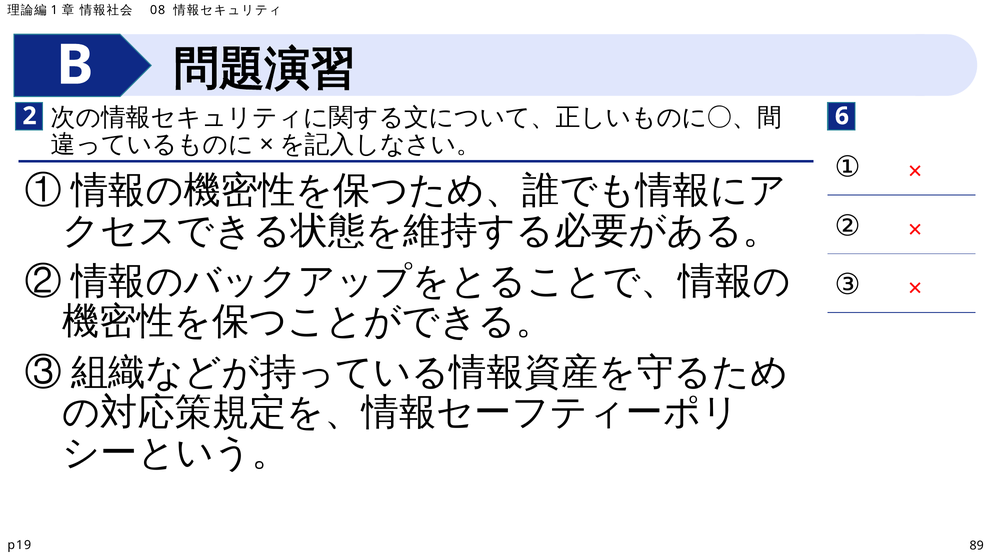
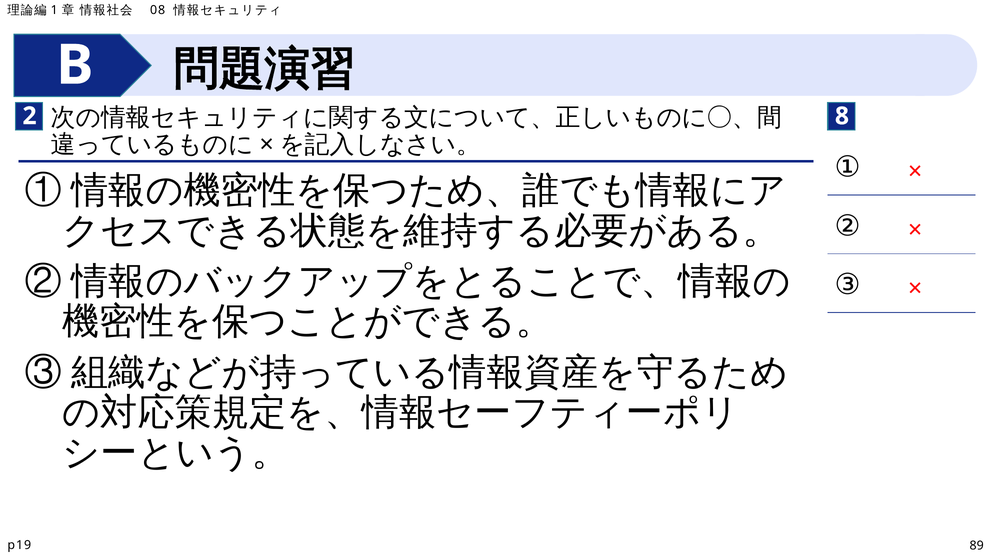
6: 6 -> 8 (842, 116)
